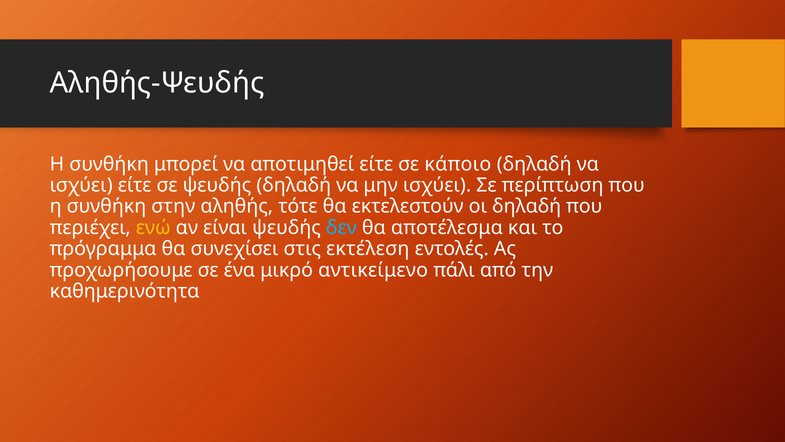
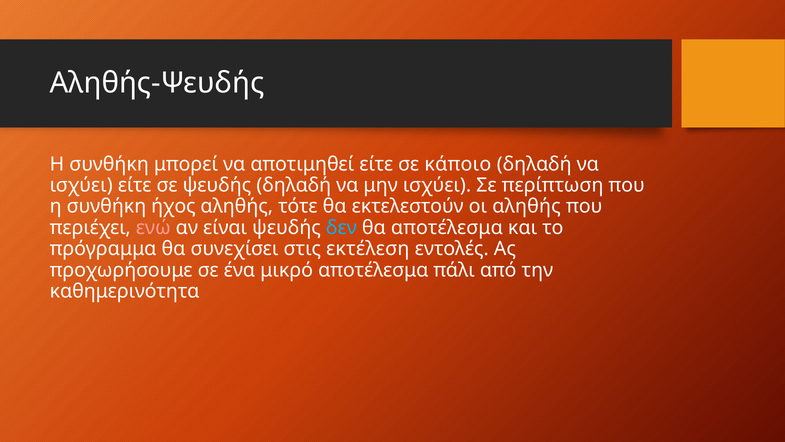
στην: στην -> ήχος (173, 206)
οι δηλαδή: δηλαδή -> αληθής (527, 206)
ενώ colour: yellow -> pink (153, 227)
μικρό αντικείμενο: αντικείμενο -> αποτέλεσμα (373, 270)
